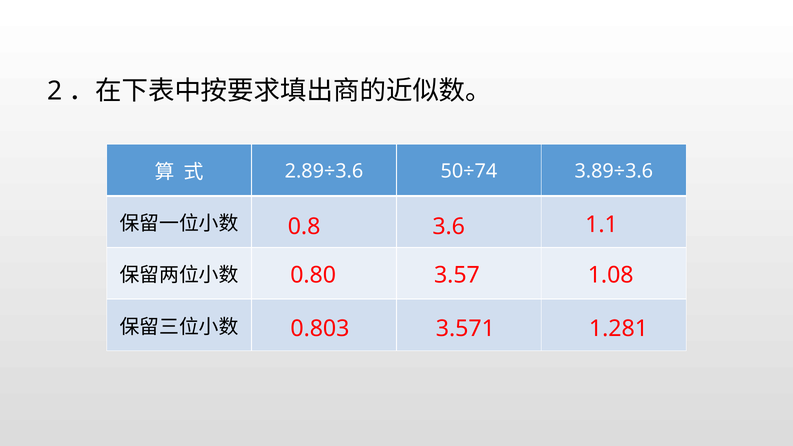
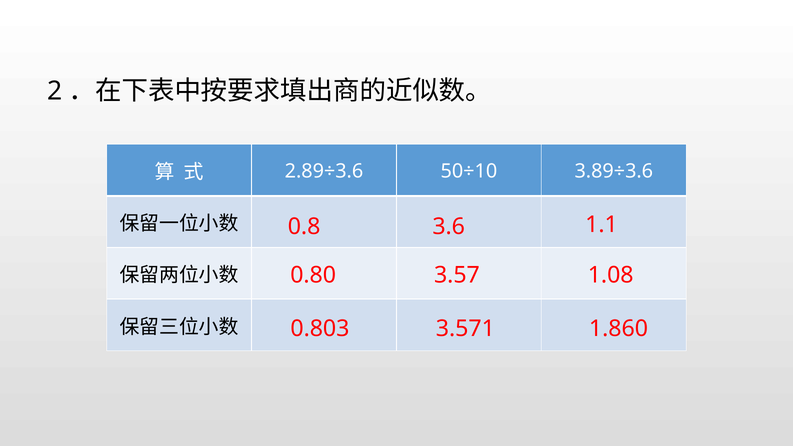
50÷74: 50÷74 -> 50÷10 (469, 171)
1.281: 1.281 -> 1.860 (619, 328)
